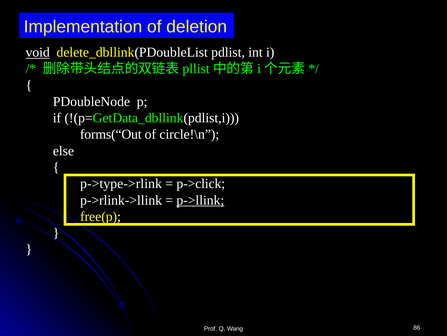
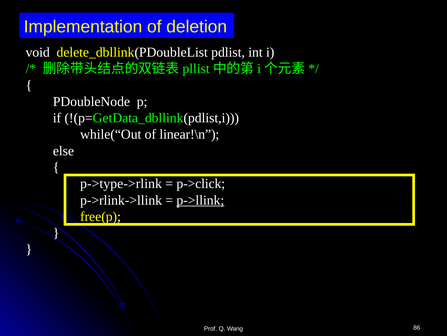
void underline: present -> none (38, 52)
forms(“Out: forms(“Out -> while(“Out (111, 134)
circle!\n: circle!\n -> linear!\n (189, 134)
